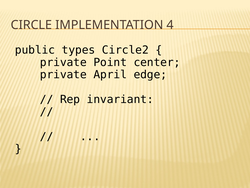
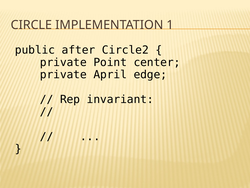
4: 4 -> 1 (170, 25)
types: types -> after (79, 50)
